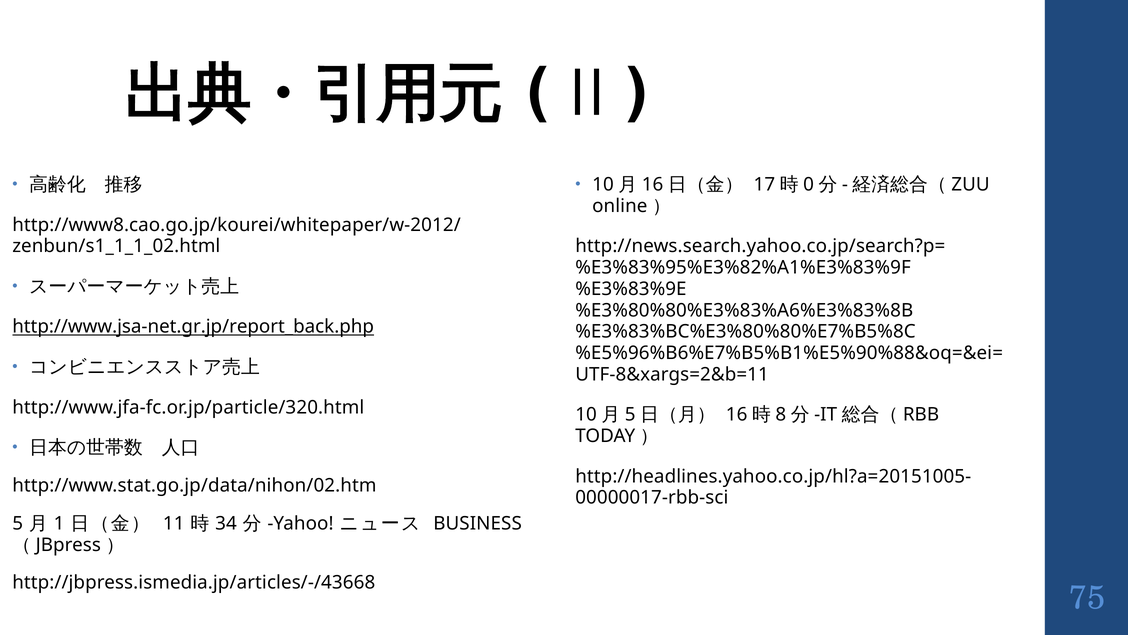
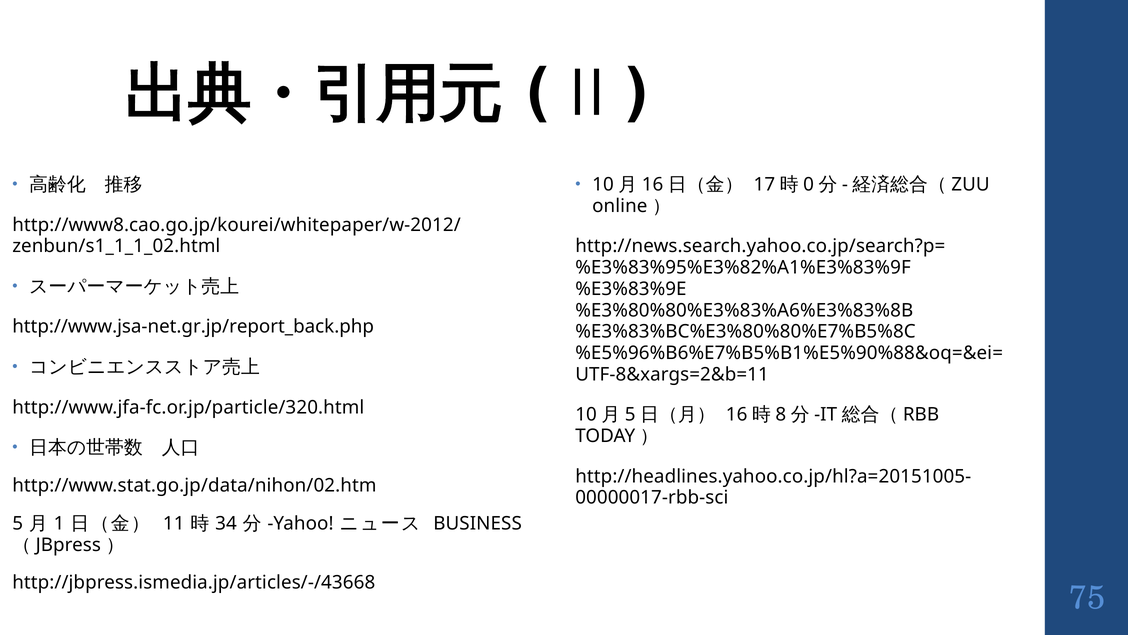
http://www.jsa-net.gr.jp/report_back.php underline: present -> none (193, 327)
